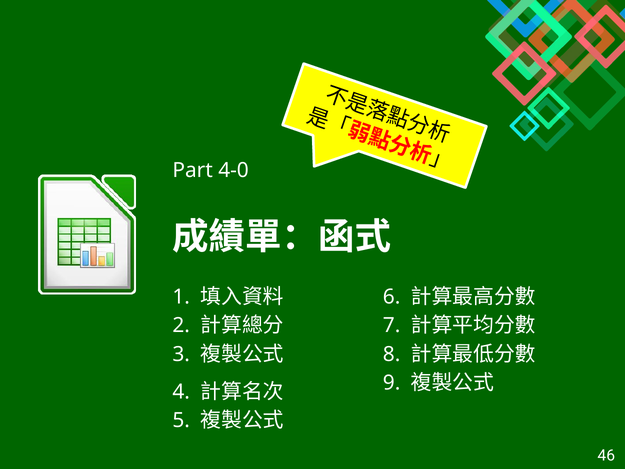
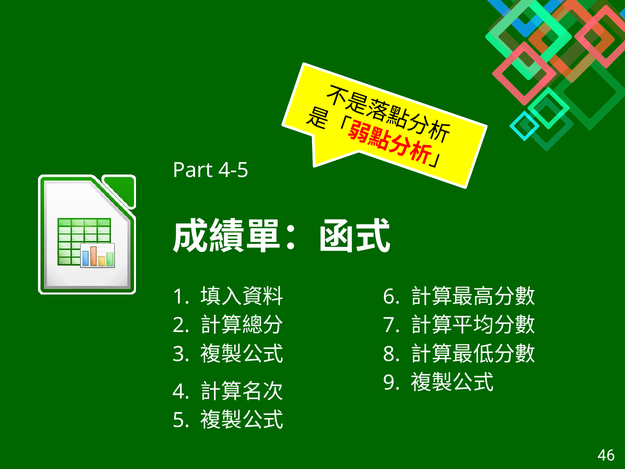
4-0: 4-0 -> 4-5 (234, 170)
